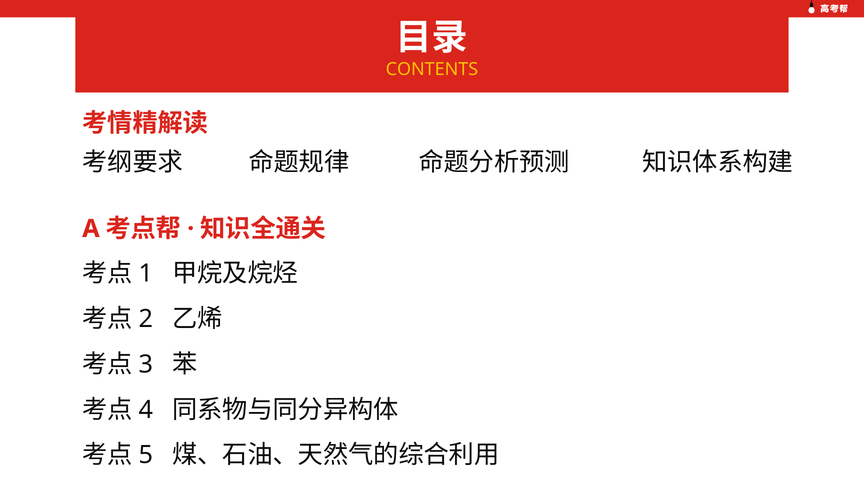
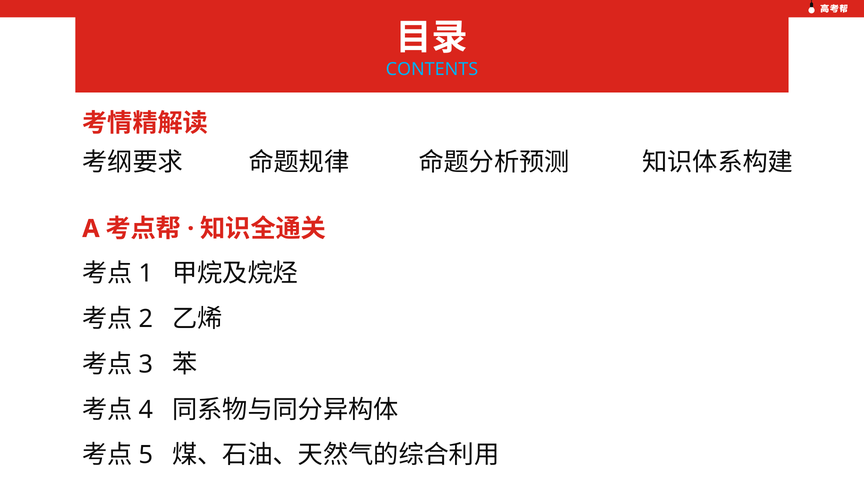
CONTENTS colour: yellow -> light blue (432, 69)
